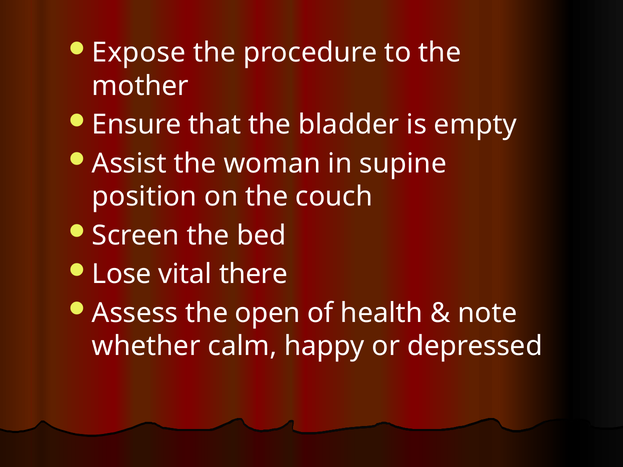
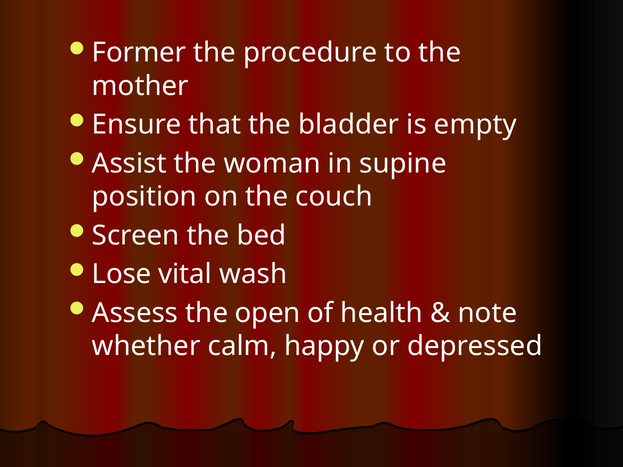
Expose: Expose -> Former (139, 53)
there: there -> wash (253, 274)
